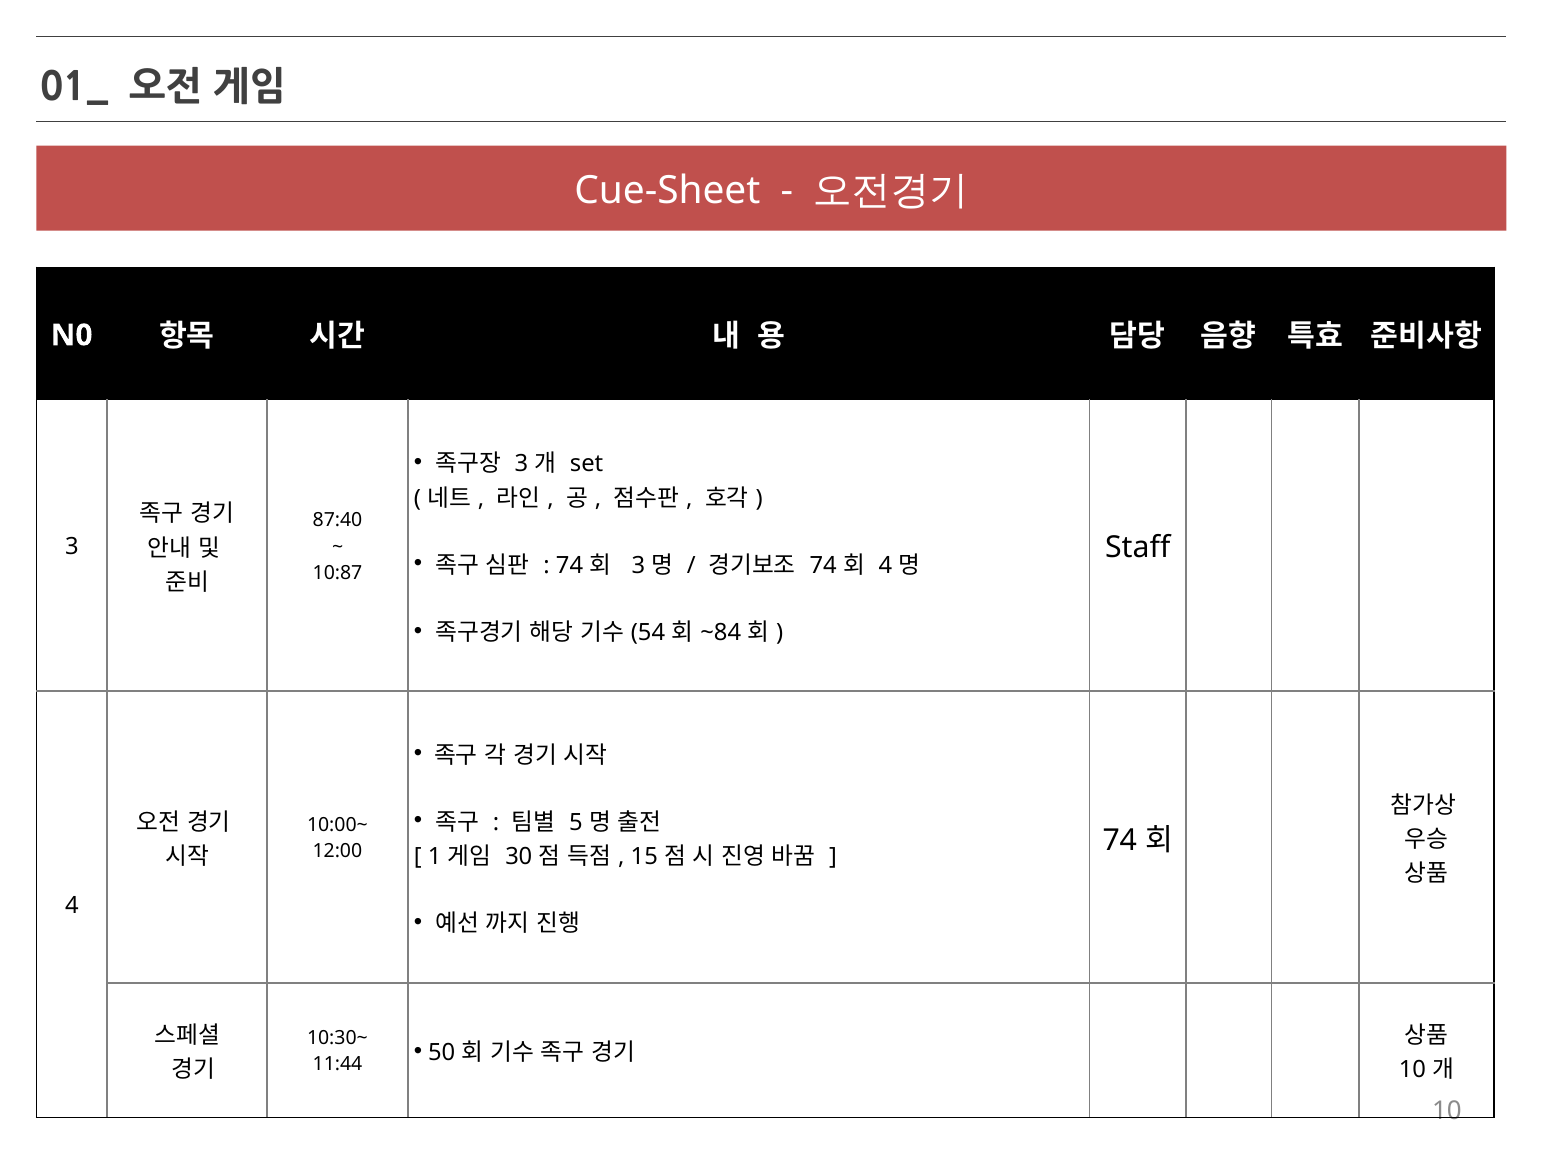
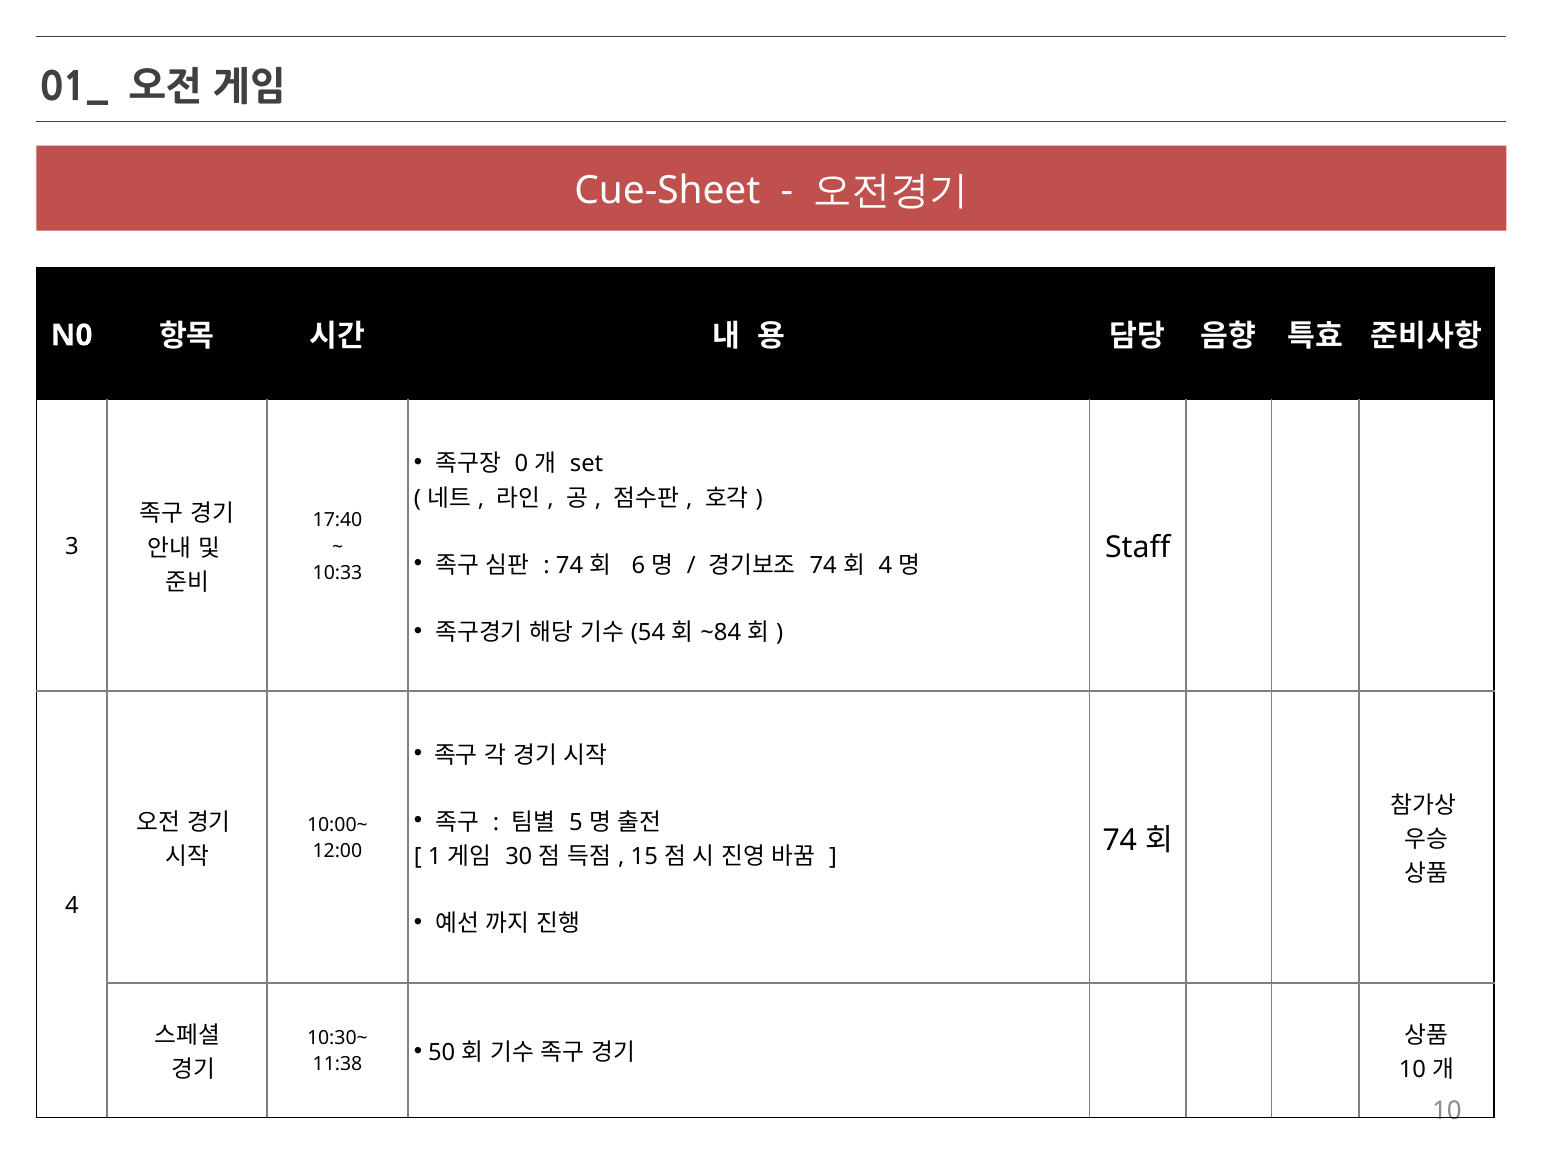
3: 3 -> 0 (521, 464)
87:40: 87:40 -> 17:40 (338, 520)
3: 3 -> 6 (638, 565)
10:87: 10:87 -> 10:33 (338, 573)
11:44: 11:44 -> 11:38 (338, 1065)
